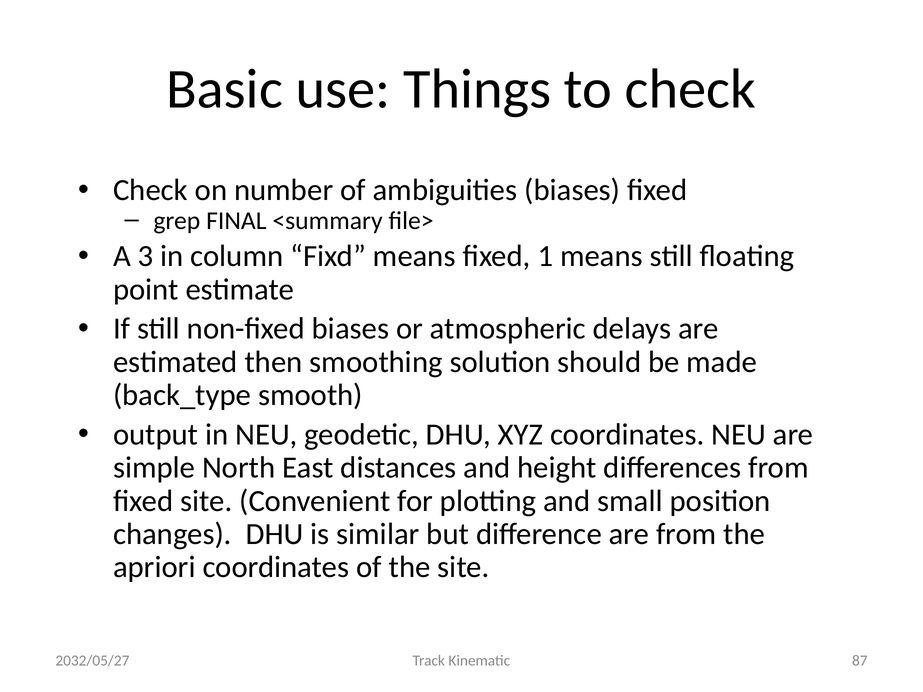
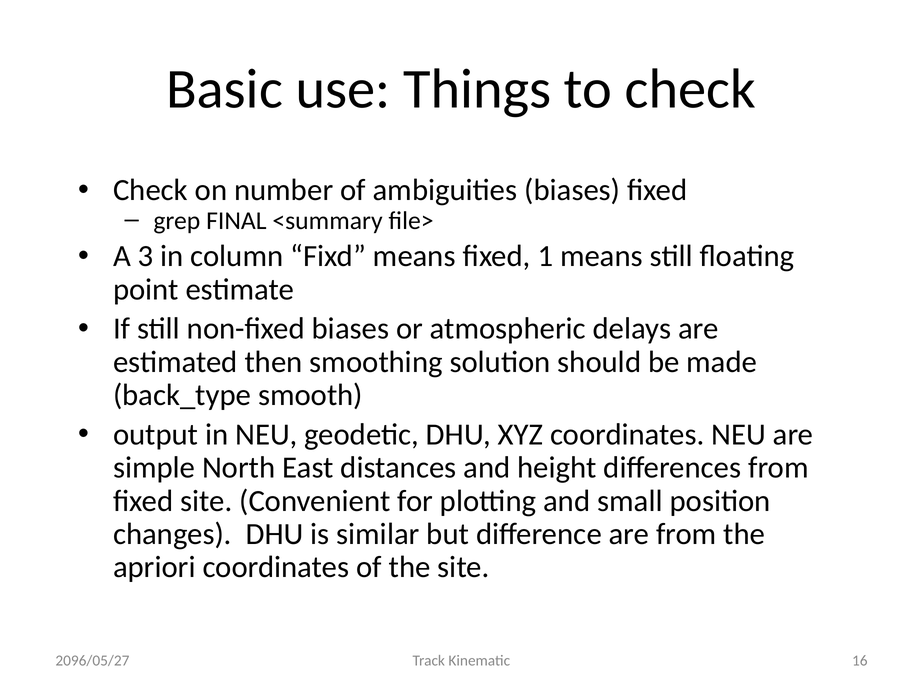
87: 87 -> 16 (860, 661)
2032/05/27: 2032/05/27 -> 2096/05/27 (92, 661)
